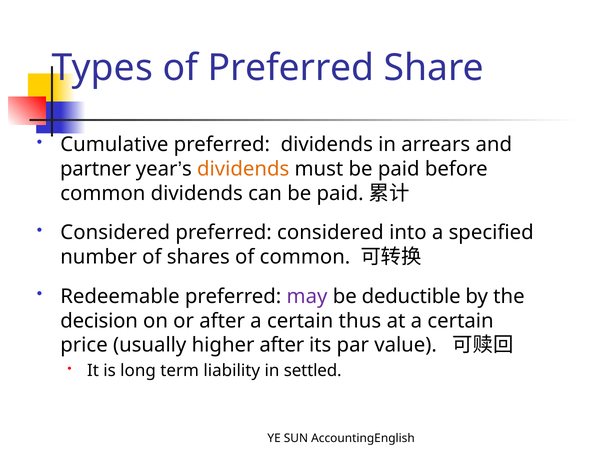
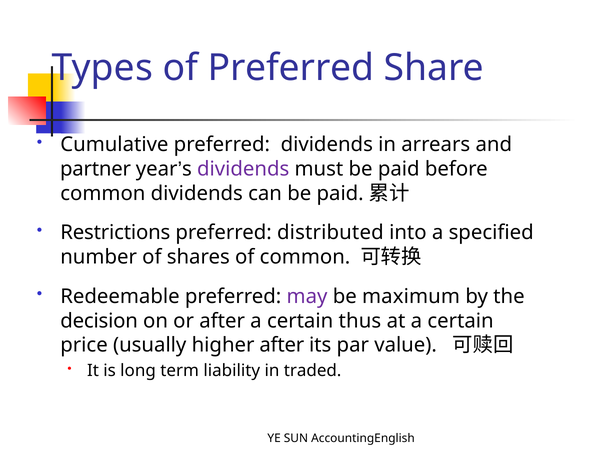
dividends colour: orange -> purple (243, 169)
Considered: Considered -> Restrictions (115, 233)
preferred considered: considered -> distributed (330, 233)
deductible: deductible -> maximum (411, 297)
settled: settled -> traded (313, 371)
